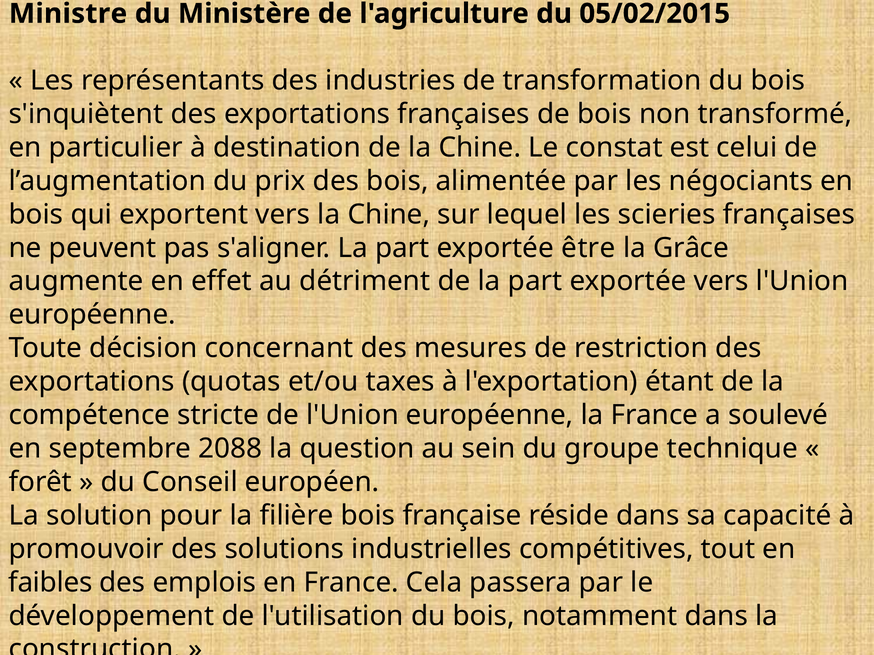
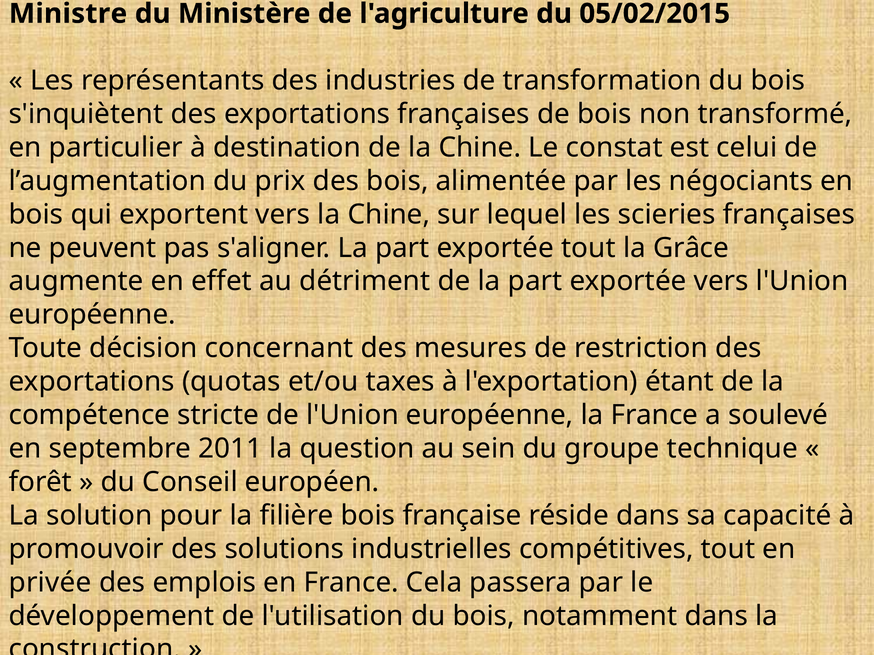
exportée être: être -> tout (589, 248)
2088: 2088 -> 2011 (230, 449)
faibles: faibles -> privée (50, 583)
